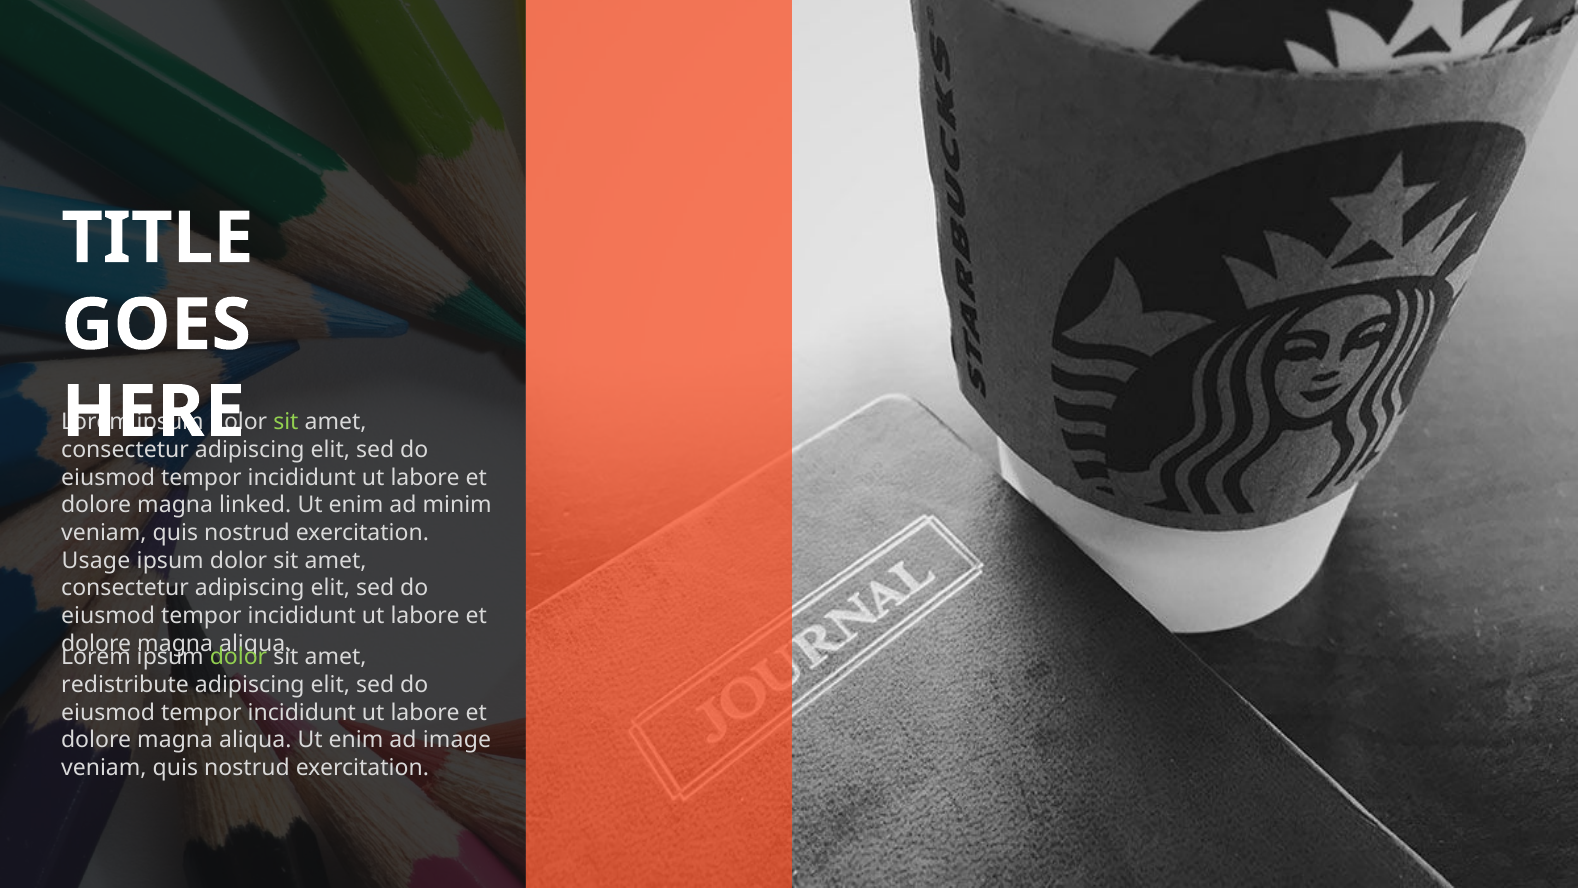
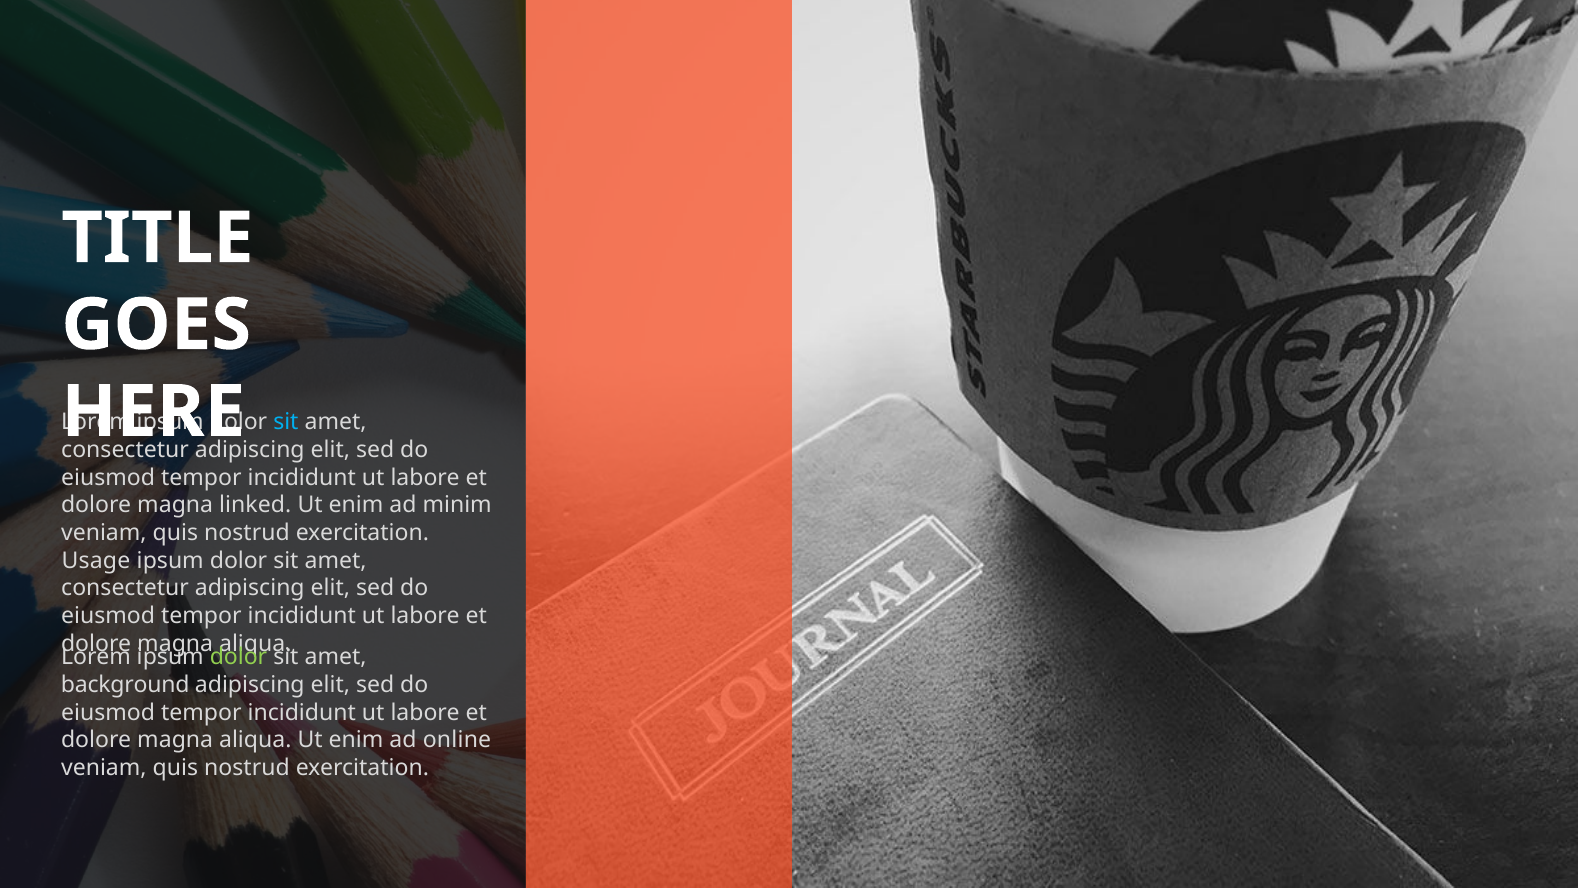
sit colour: light green -> light blue (286, 422)
redistribute: redistribute -> background (125, 685)
image: image -> online (457, 740)
